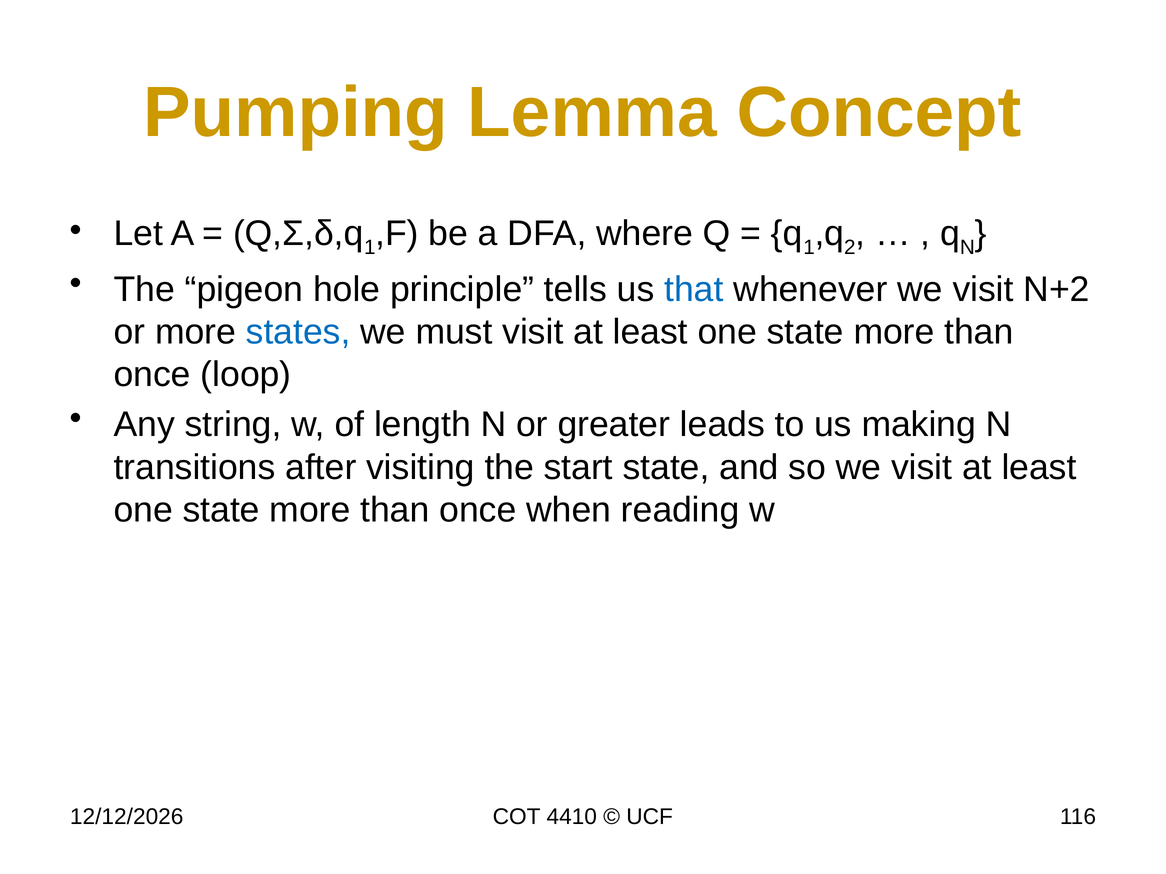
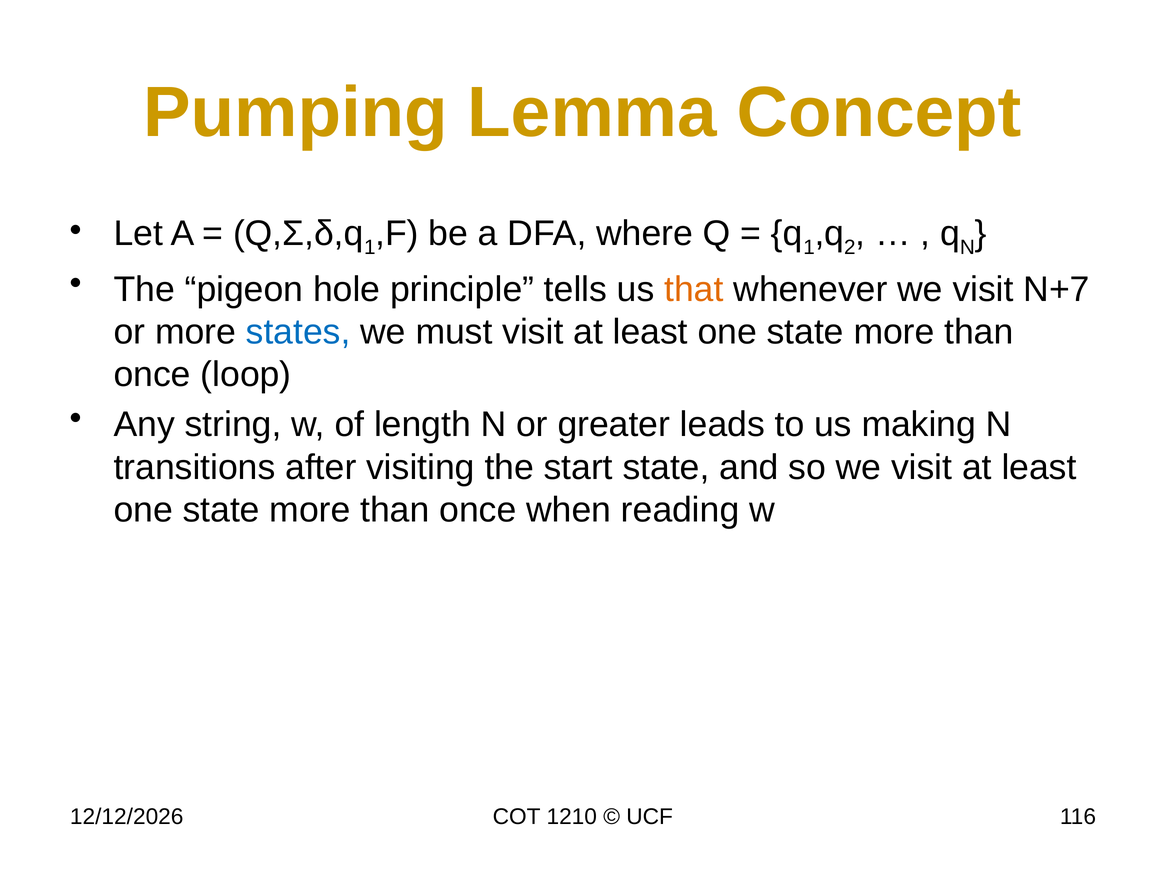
that colour: blue -> orange (694, 289)
N+2: N+2 -> N+7 (1057, 289)
4410: 4410 -> 1210 (572, 817)
